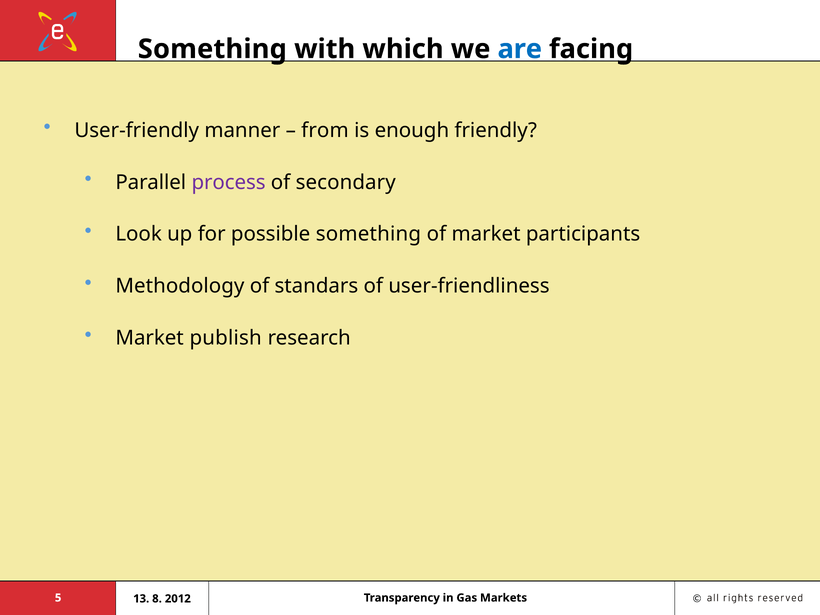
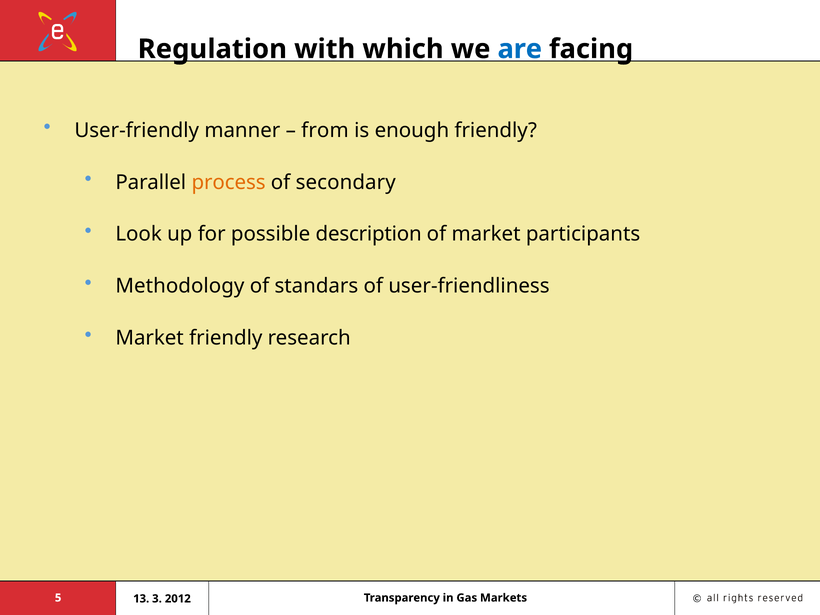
Something: Something -> Regulation (212, 49)
process colour: purple -> orange (229, 182)
possible something: something -> description (369, 234)
Market publish: publish -> friendly (226, 338)
8: 8 -> 3 (157, 599)
